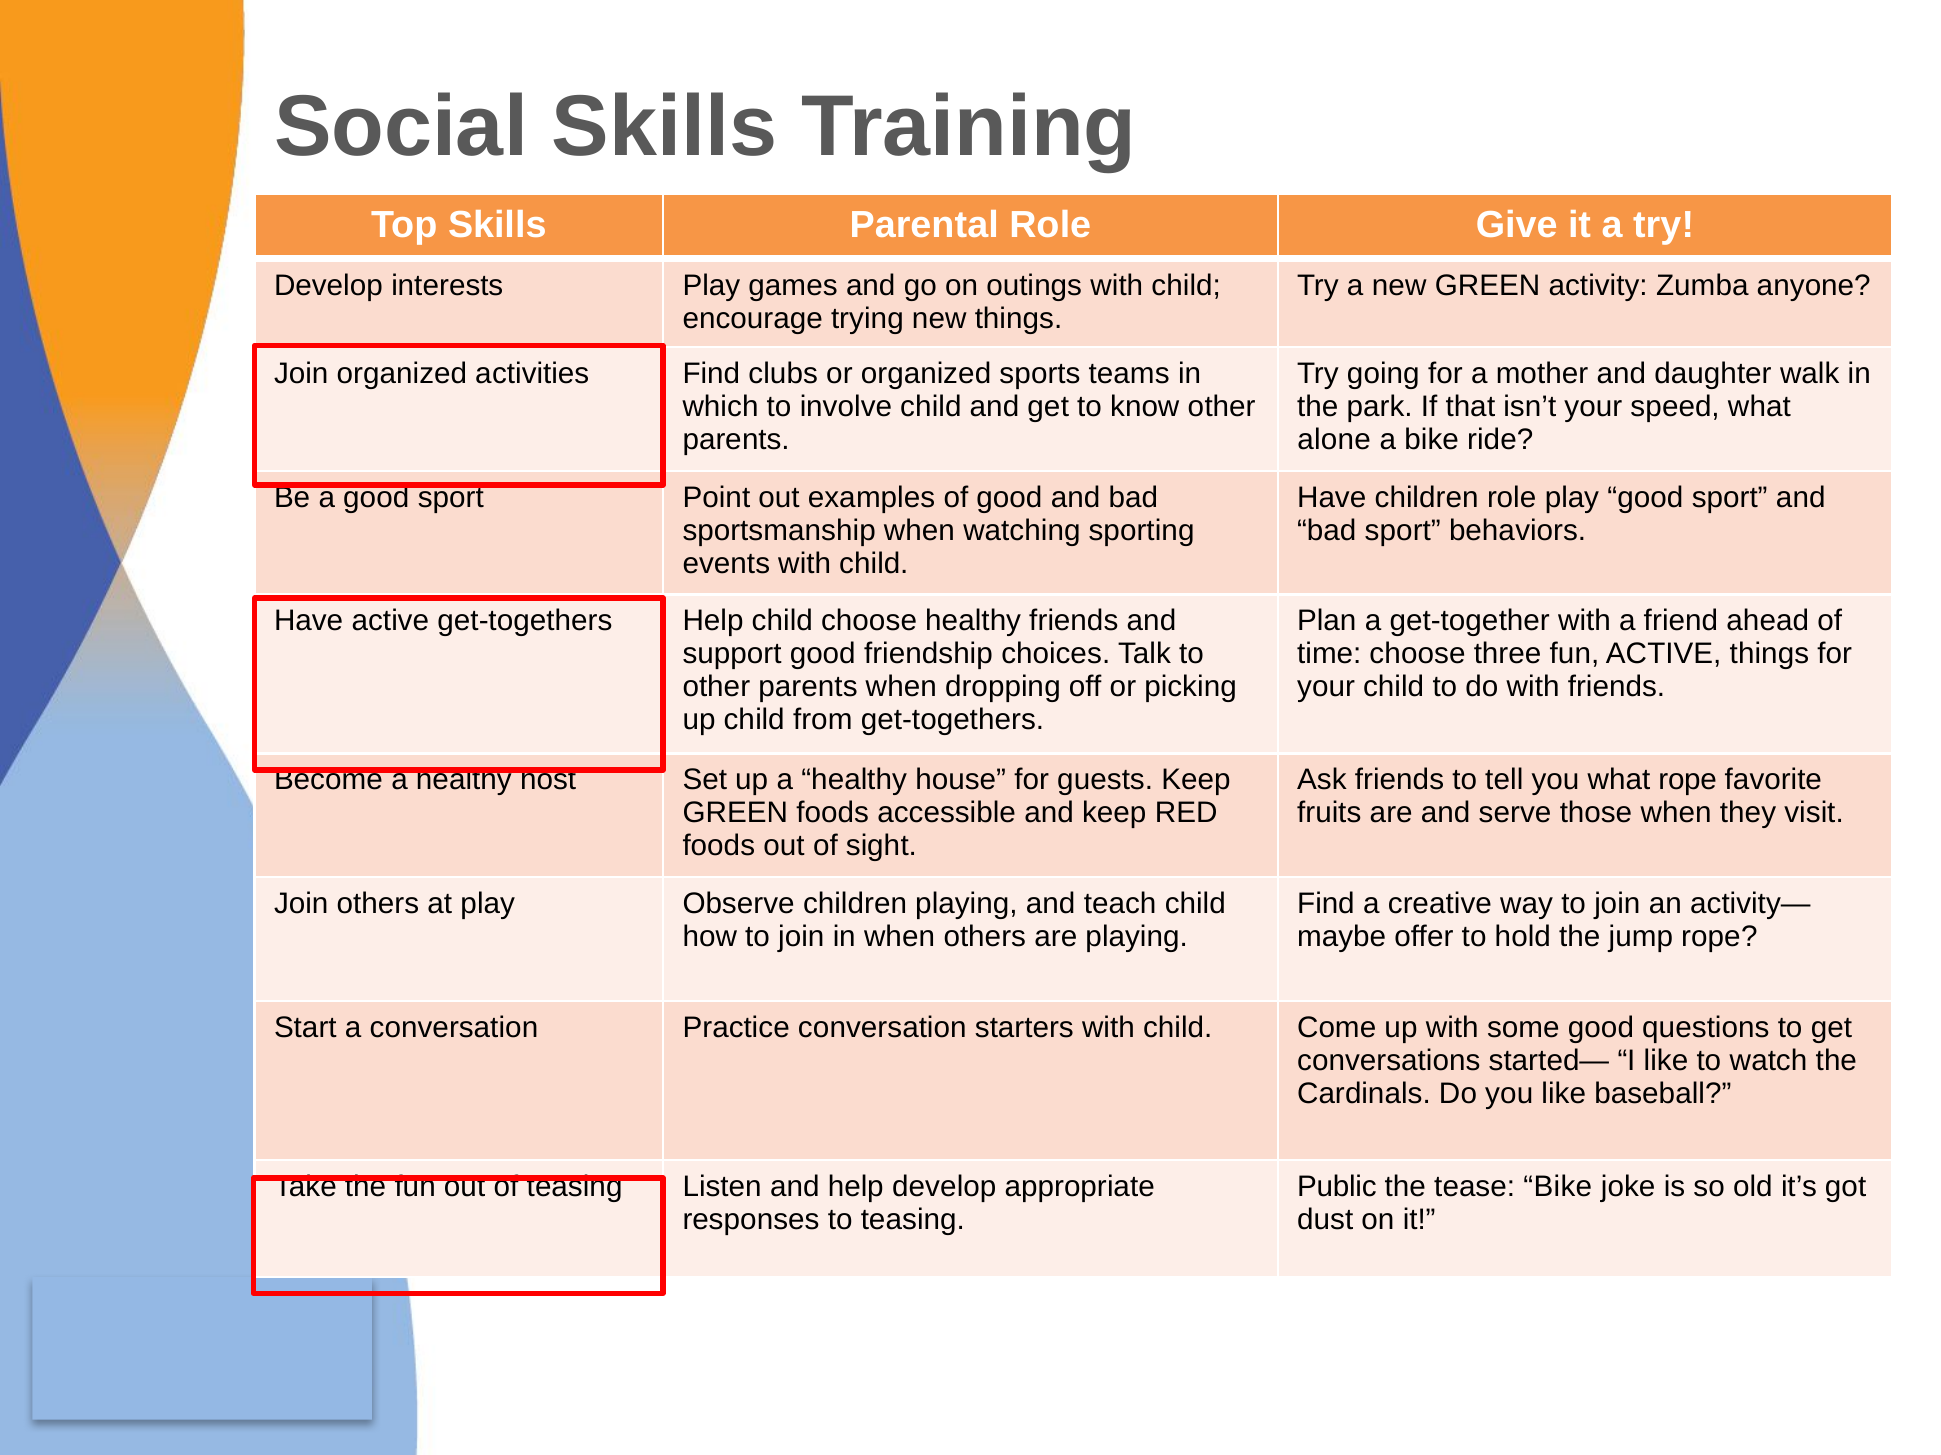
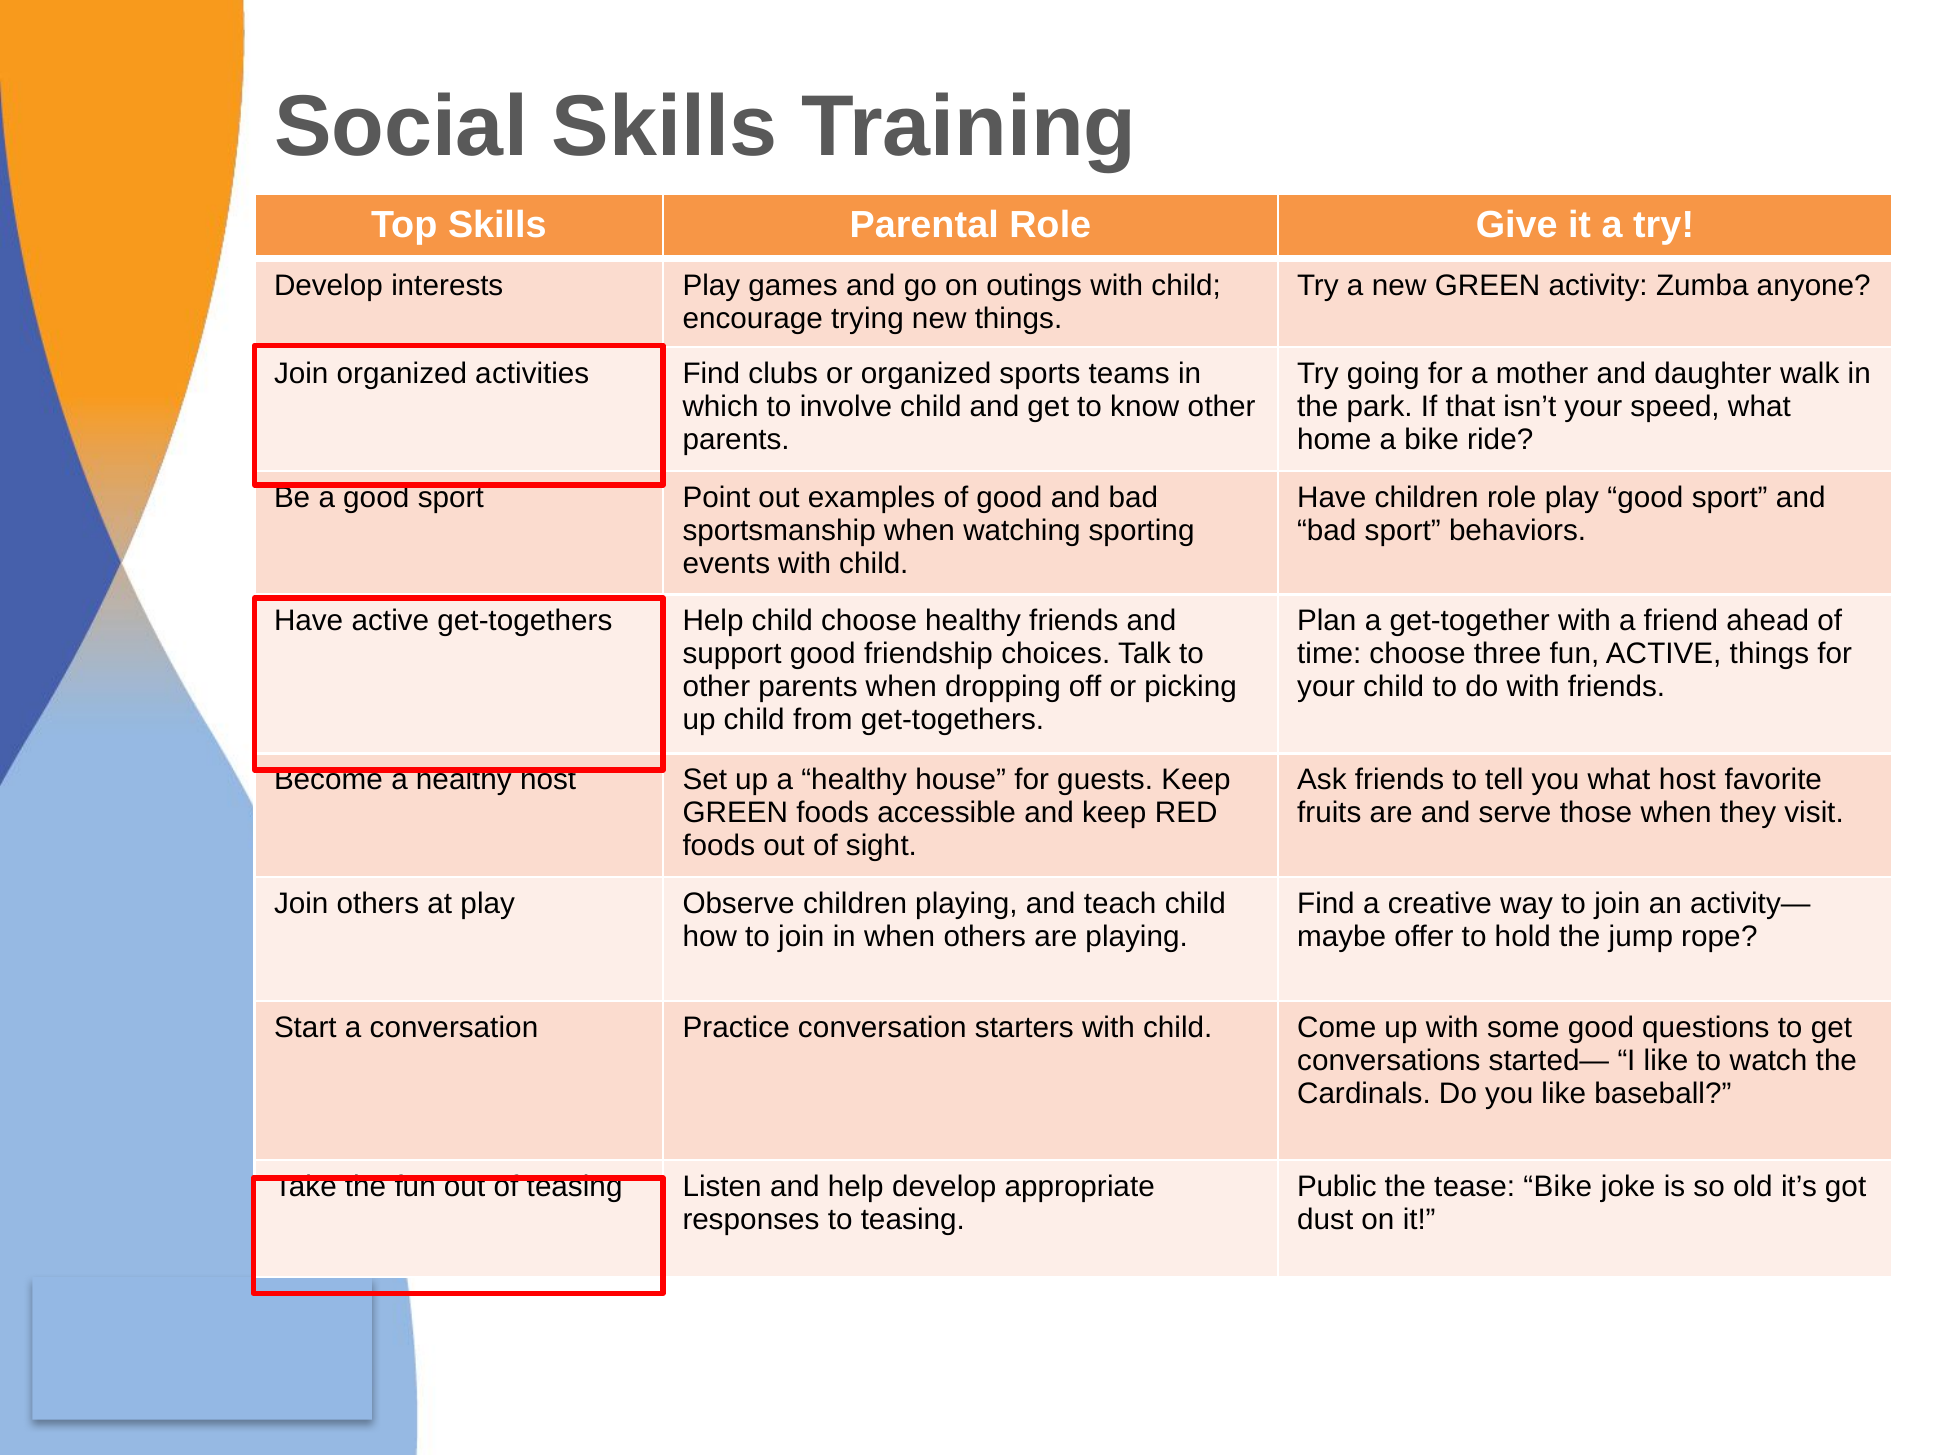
alone: alone -> home (1334, 440)
what rope: rope -> host (1687, 781)
